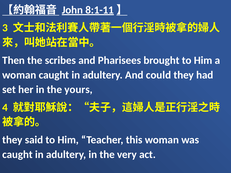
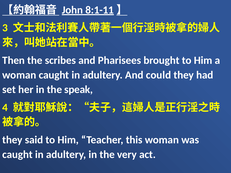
yours: yours -> speak (79, 90)
